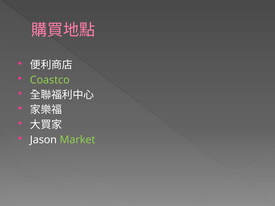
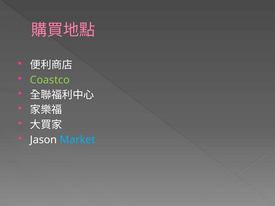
Market colour: light green -> light blue (78, 140)
